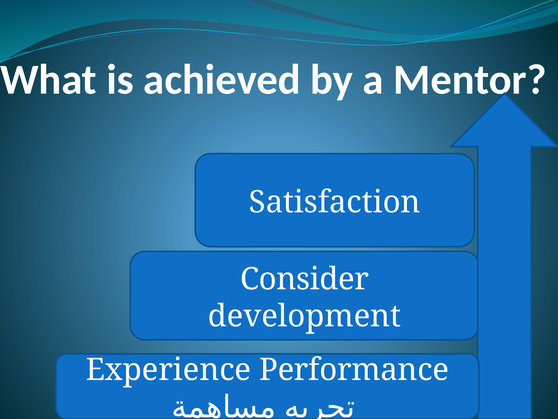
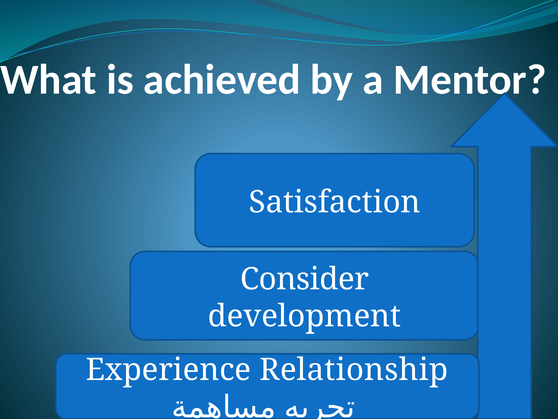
Performance: Performance -> Relationship (354, 370)
